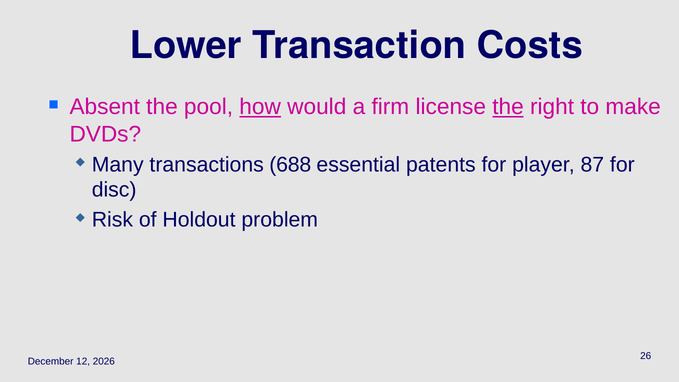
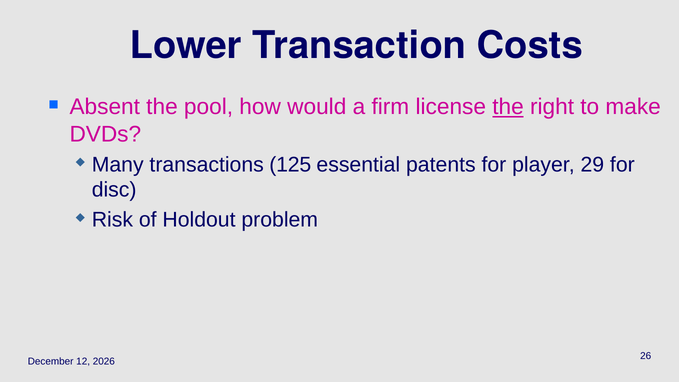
how underline: present -> none (260, 107)
688: 688 -> 125 (290, 164)
87: 87 -> 29 (592, 164)
